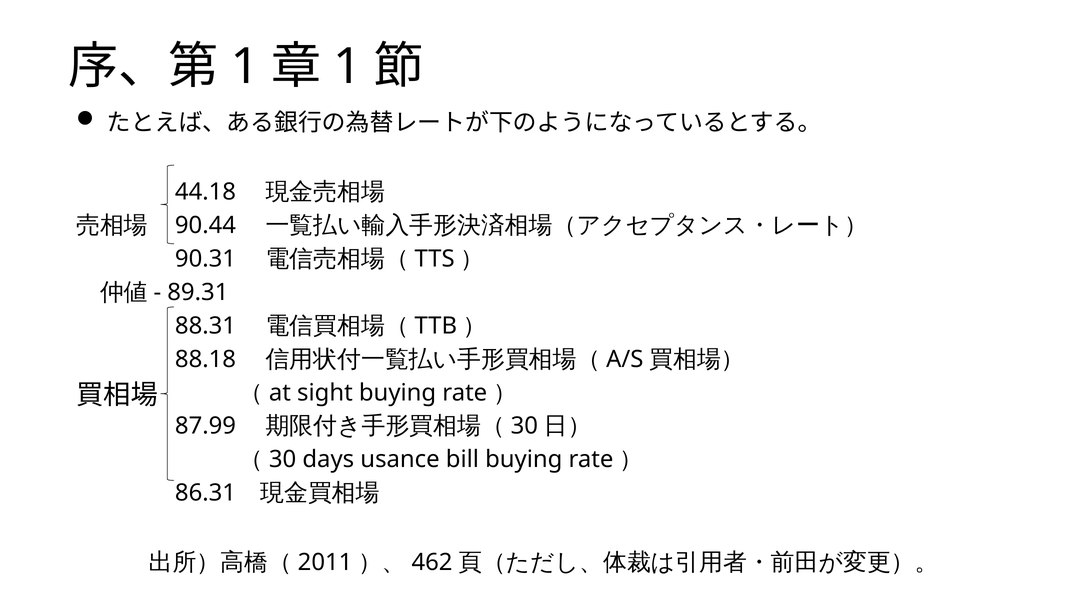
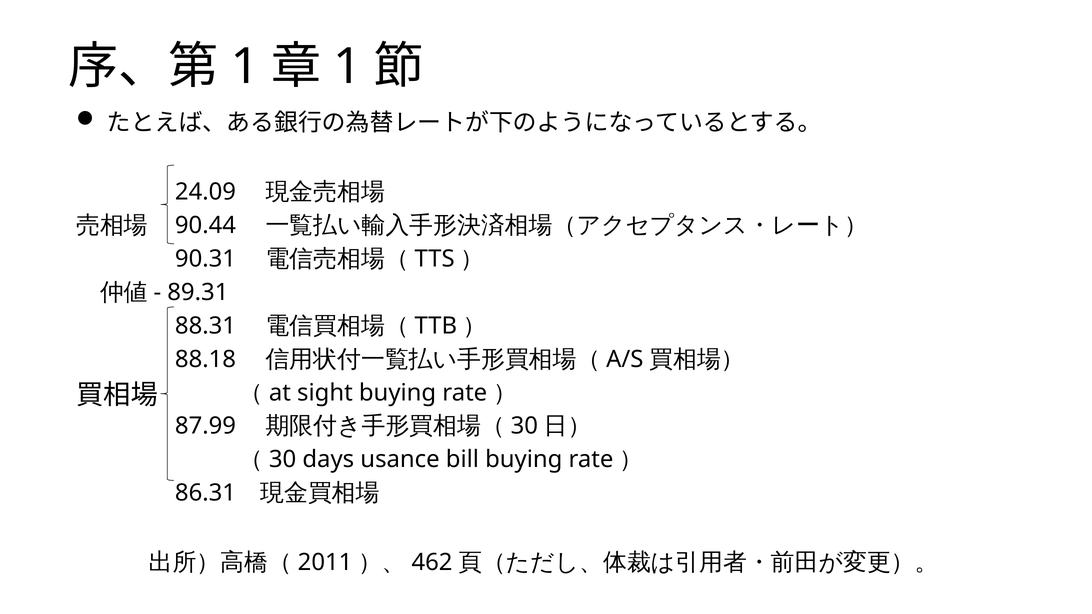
44.18: 44.18 -> 24.09 (206, 192)
